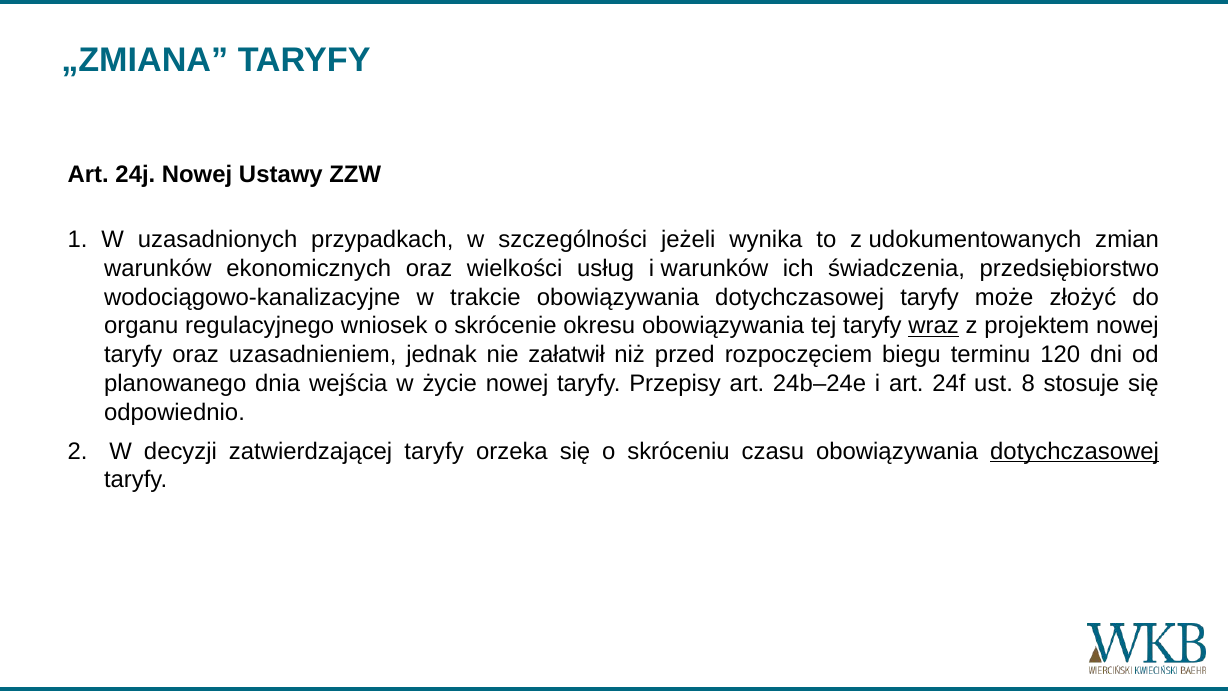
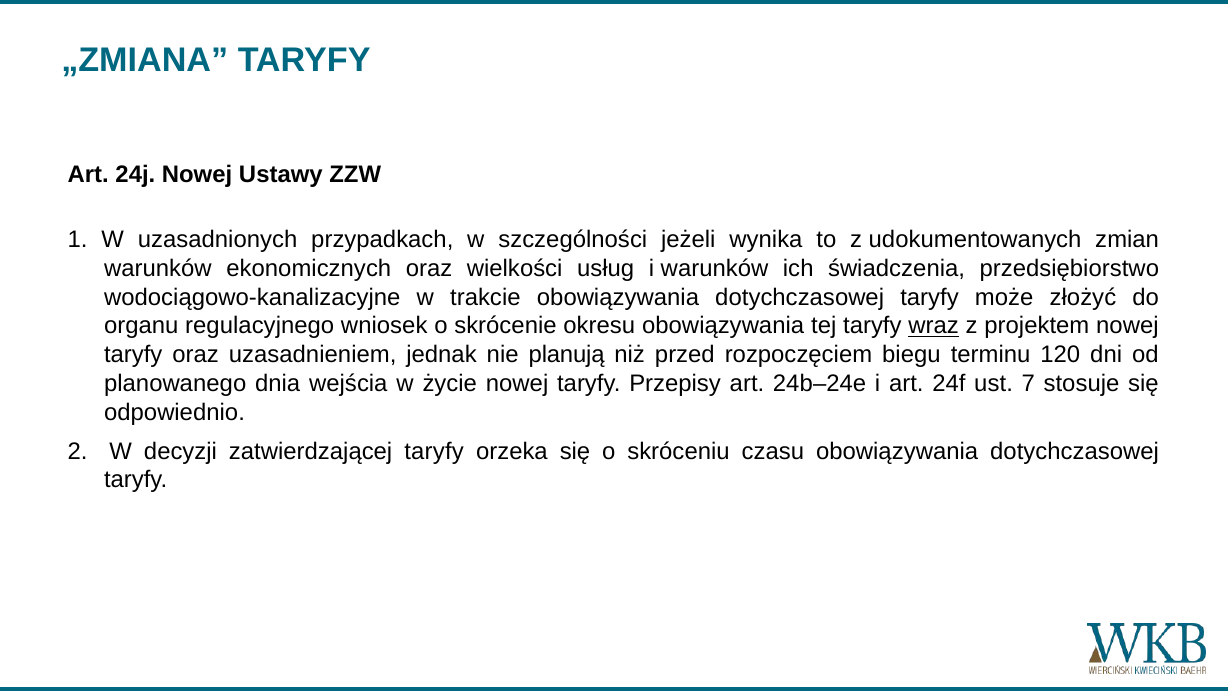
załatwił: załatwił -> planują (567, 355)
8: 8 -> 7 (1028, 383)
dotychczasowej underline: present -> none (1075, 451)
